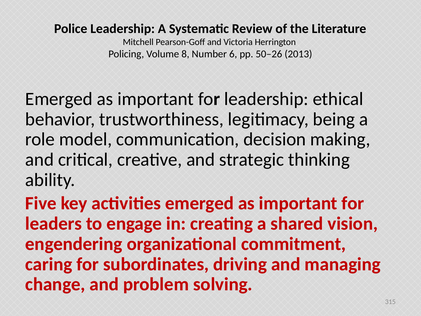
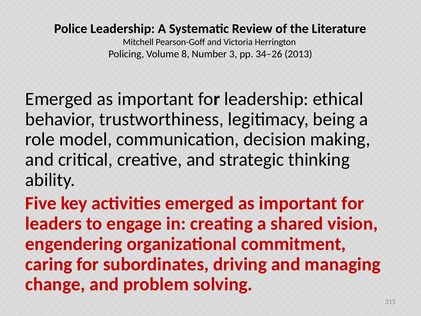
6: 6 -> 3 (233, 54)
50–26: 50–26 -> 34–26 (269, 54)
